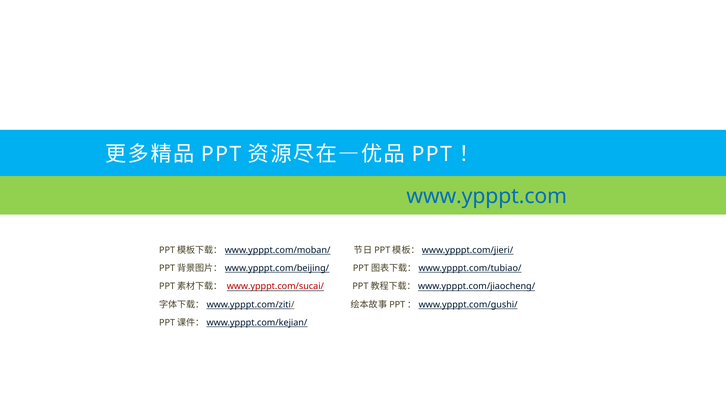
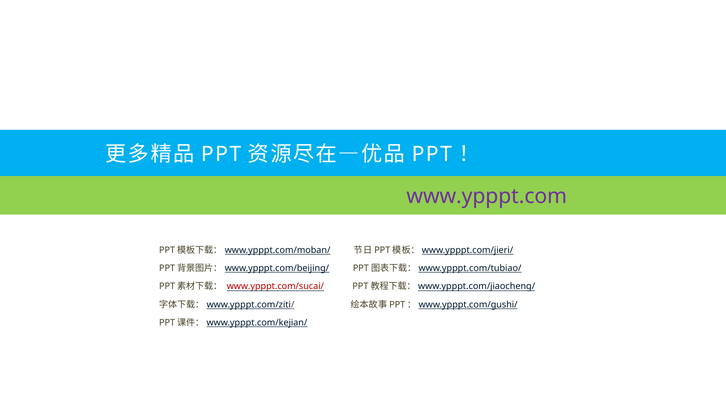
www.ypppt.com colour: blue -> purple (487, 197)
